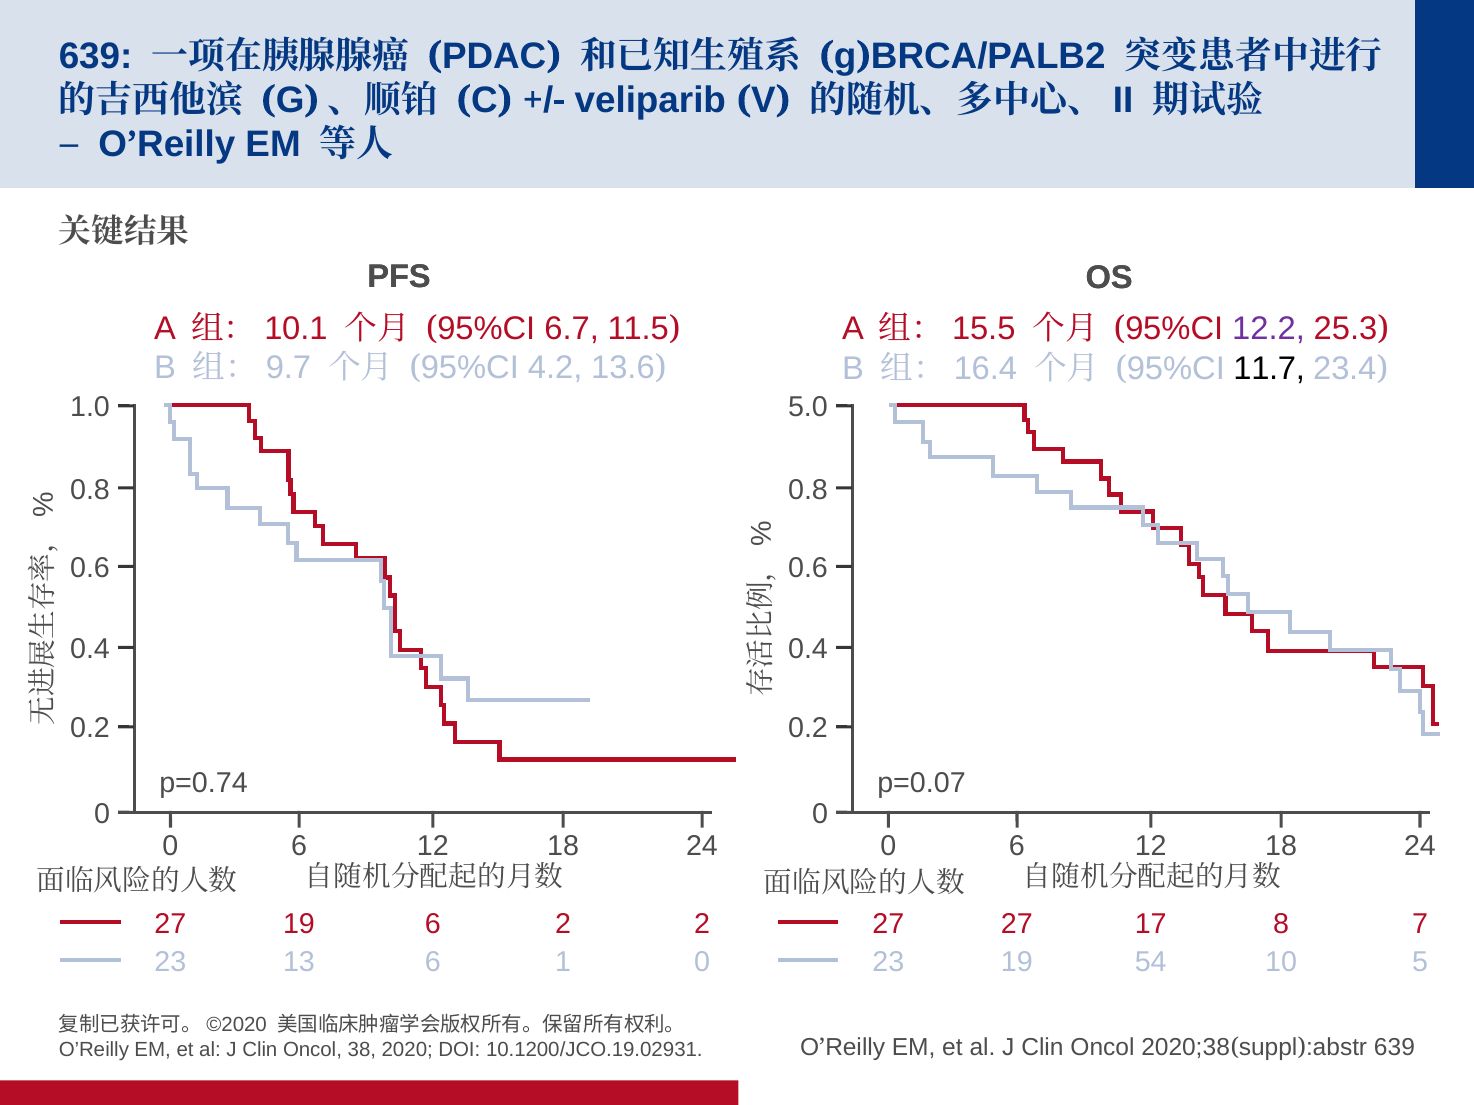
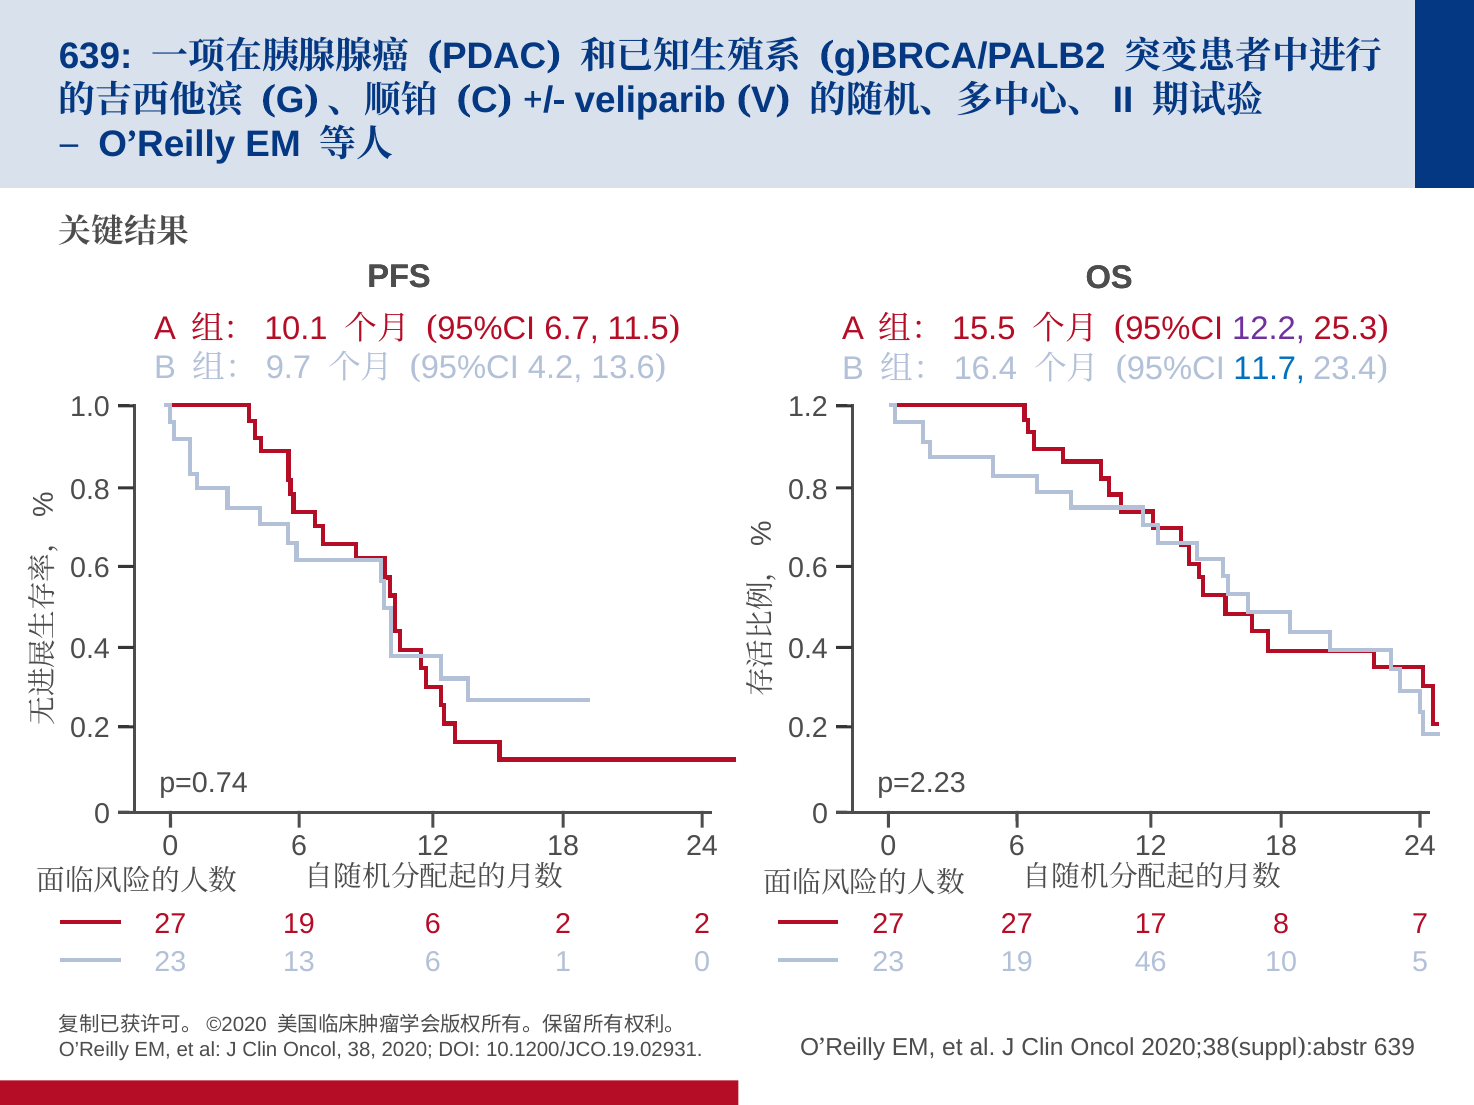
11.7 colour: black -> blue (1269, 368)
5.0: 5.0 -> 1.2 (808, 407)
p=0.07: p=0.07 -> p=2.23 (922, 783)
54: 54 -> 46 (1151, 962)
